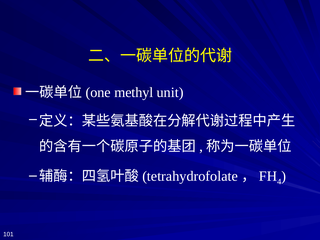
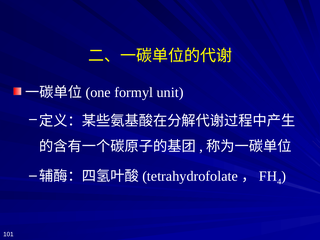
methyl: methyl -> formyl (134, 92)
